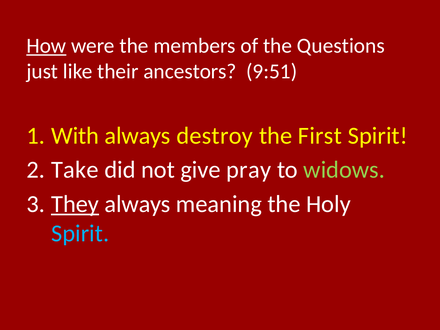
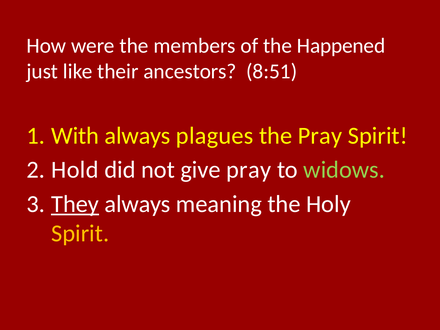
How underline: present -> none (46, 46)
Questions: Questions -> Happened (341, 46)
9:51: 9:51 -> 8:51 (272, 72)
destroy: destroy -> plagues (215, 136)
the First: First -> Pray (320, 136)
Take: Take -> Hold (75, 170)
Spirit colour: light blue -> yellow (80, 233)
